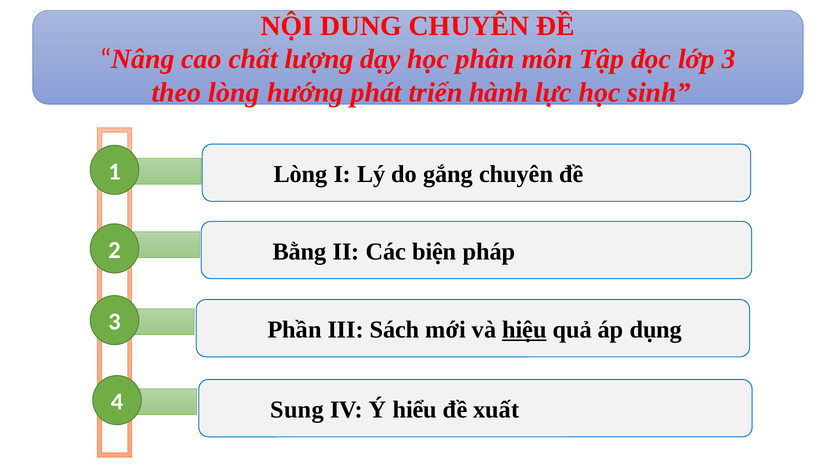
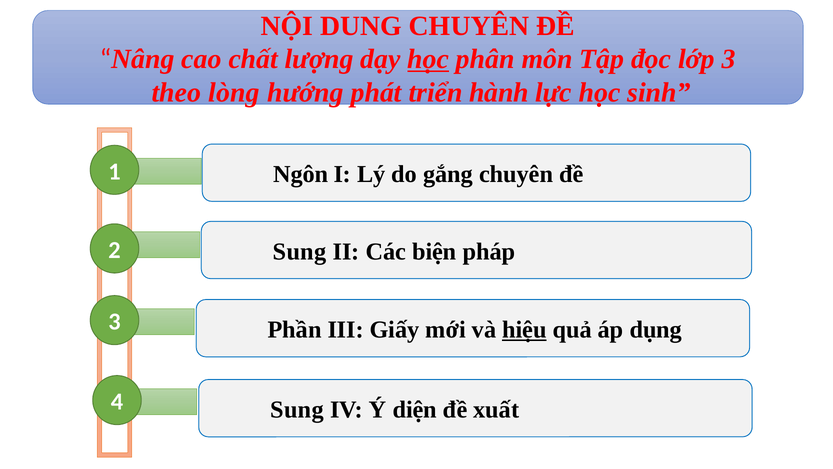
học underline: none -> present (428, 59)
Lòng: Lòng -> Ngôn (301, 174)
Bằng: Bằng -> Sung (300, 251)
Sách: Sách -> Giấy (394, 330)
hiểu: hiểu -> diện (415, 409)
